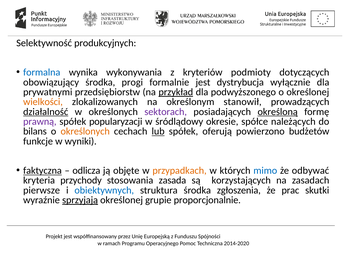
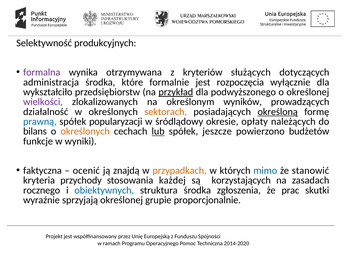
formalna colour: blue -> purple (42, 72)
wykonywania: wykonywania -> otrzymywana (134, 72)
podmioty: podmioty -> służących (251, 72)
obowiązujący: obowiązujący -> administracja (51, 82)
progi: progi -> które (132, 82)
dystrybucja: dystrybucja -> rozpoczęcia (240, 82)
prywatnymi: prywatnymi -> wykształciło (48, 92)
wielkości colour: orange -> purple (43, 102)
stanowił: stanowił -> wyników (243, 102)
działalność underline: present -> none (46, 112)
sektorach colour: purple -> orange (166, 112)
prawną colour: purple -> blue (40, 122)
spółce: spółce -> opłaty (255, 122)
oferują: oferują -> jeszcze (217, 131)
faktyczna underline: present -> none (42, 171)
odlicza: odlicza -> ocenić (86, 171)
objęte: objęte -> znajdą (126, 171)
odbywać: odbywać -> stanowić (310, 171)
zasada: zasada -> każdej (172, 181)
pierwsze: pierwsze -> rocznego (42, 190)
sprzyjają underline: present -> none (80, 200)
